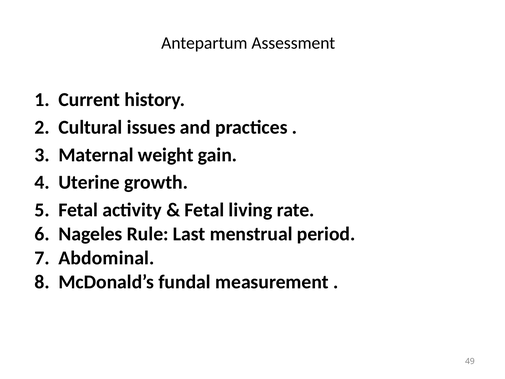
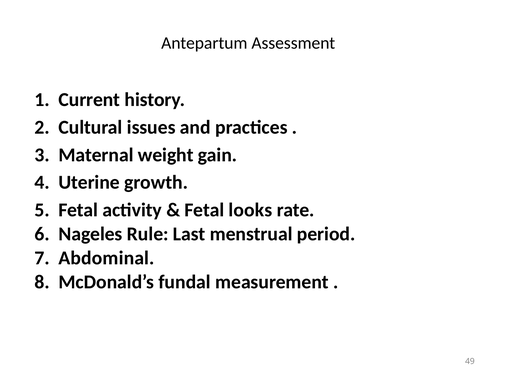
living: living -> looks (250, 210)
